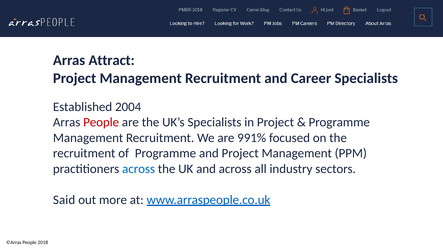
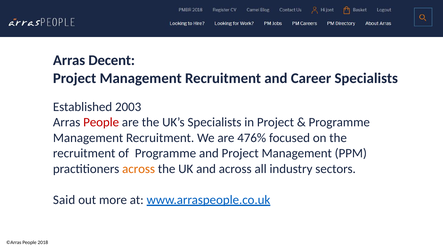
Attract: Attract -> Decent (112, 60)
2004: 2004 -> 2003 (128, 107)
991%: 991% -> 476% (252, 138)
across colour: blue -> orange (139, 169)
